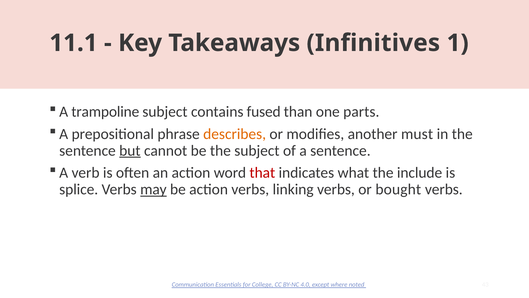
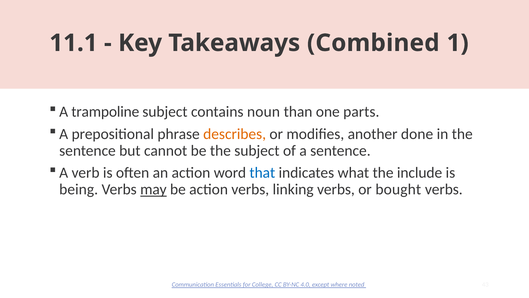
Infinitives: Infinitives -> Combined (373, 43)
fused: fused -> noun (264, 112)
must: must -> done (417, 134)
but underline: present -> none (130, 150)
that colour: red -> blue (262, 173)
splice: splice -> being (79, 189)
